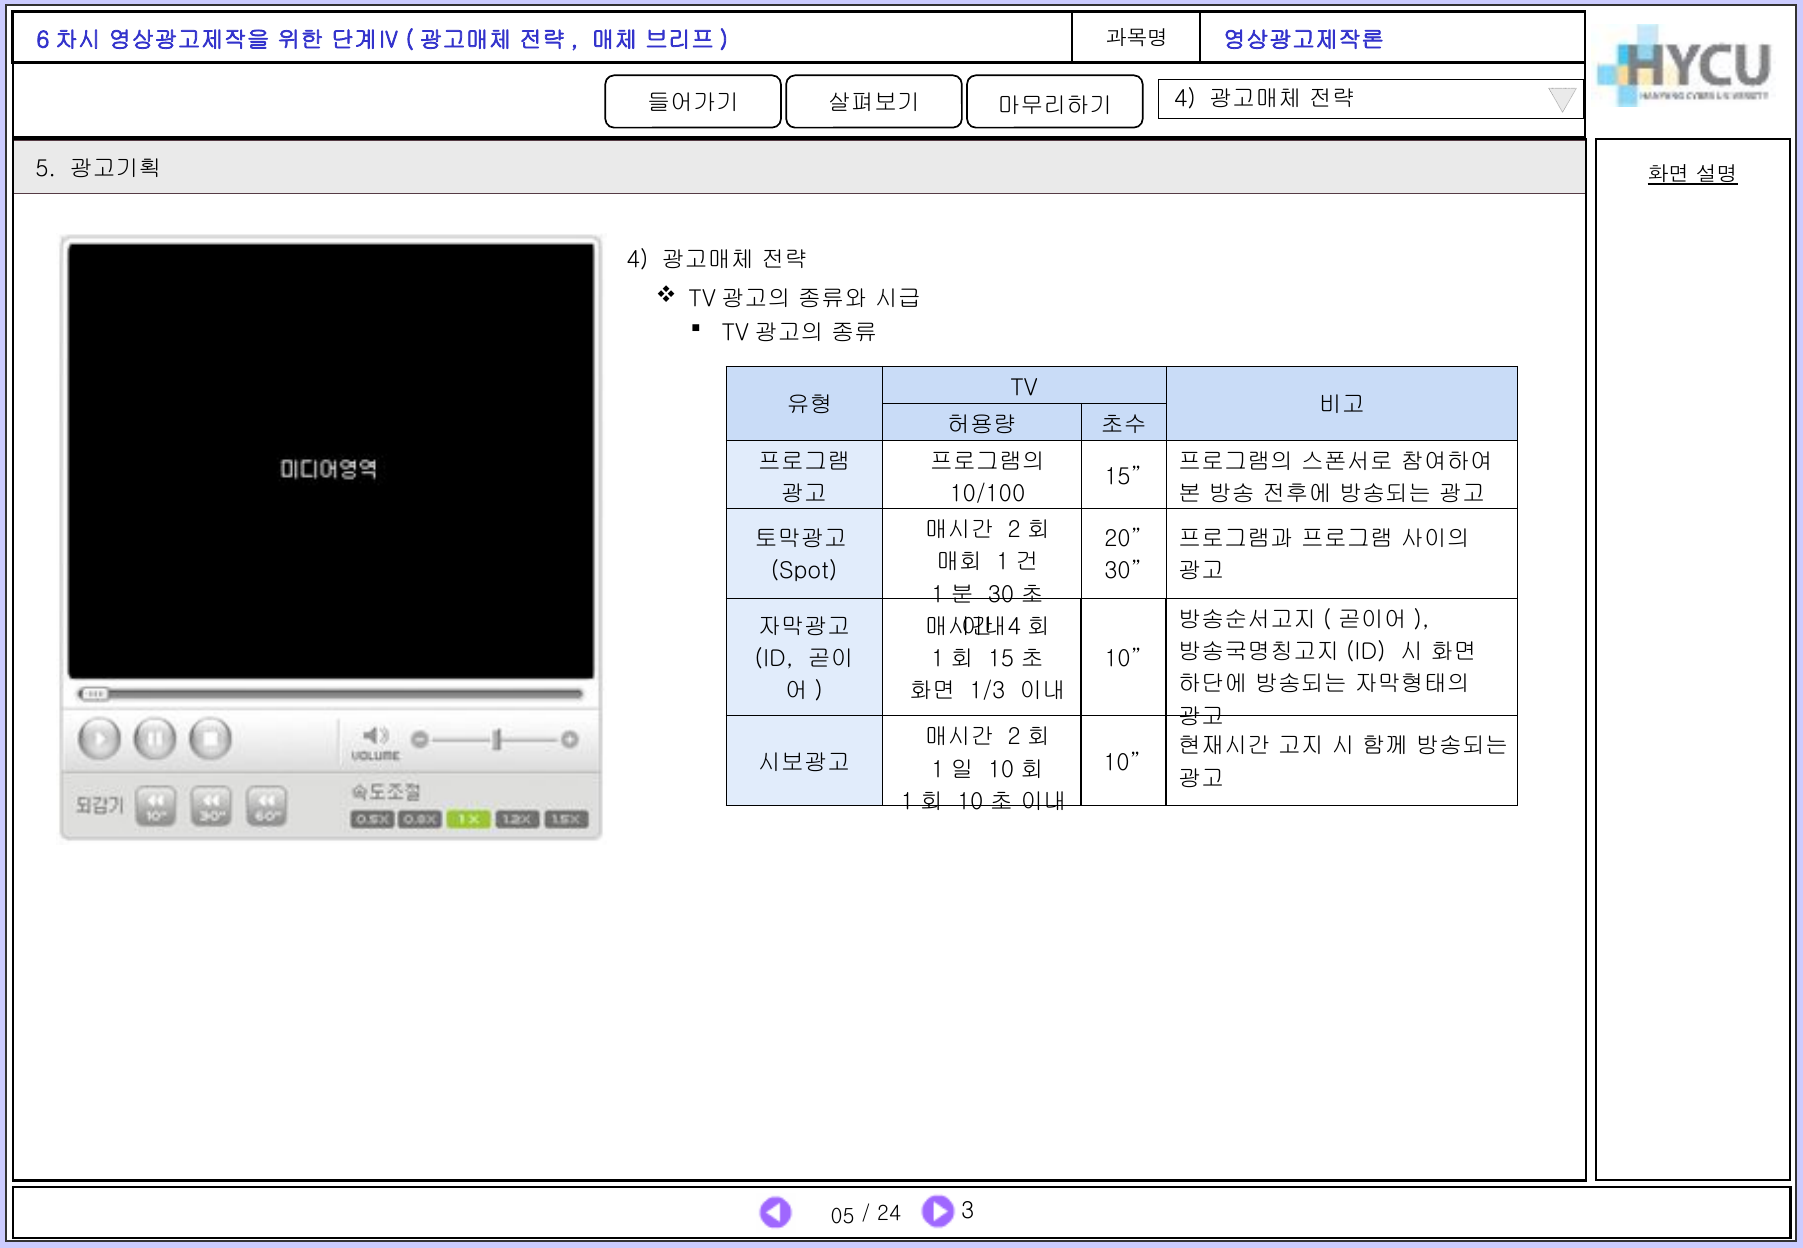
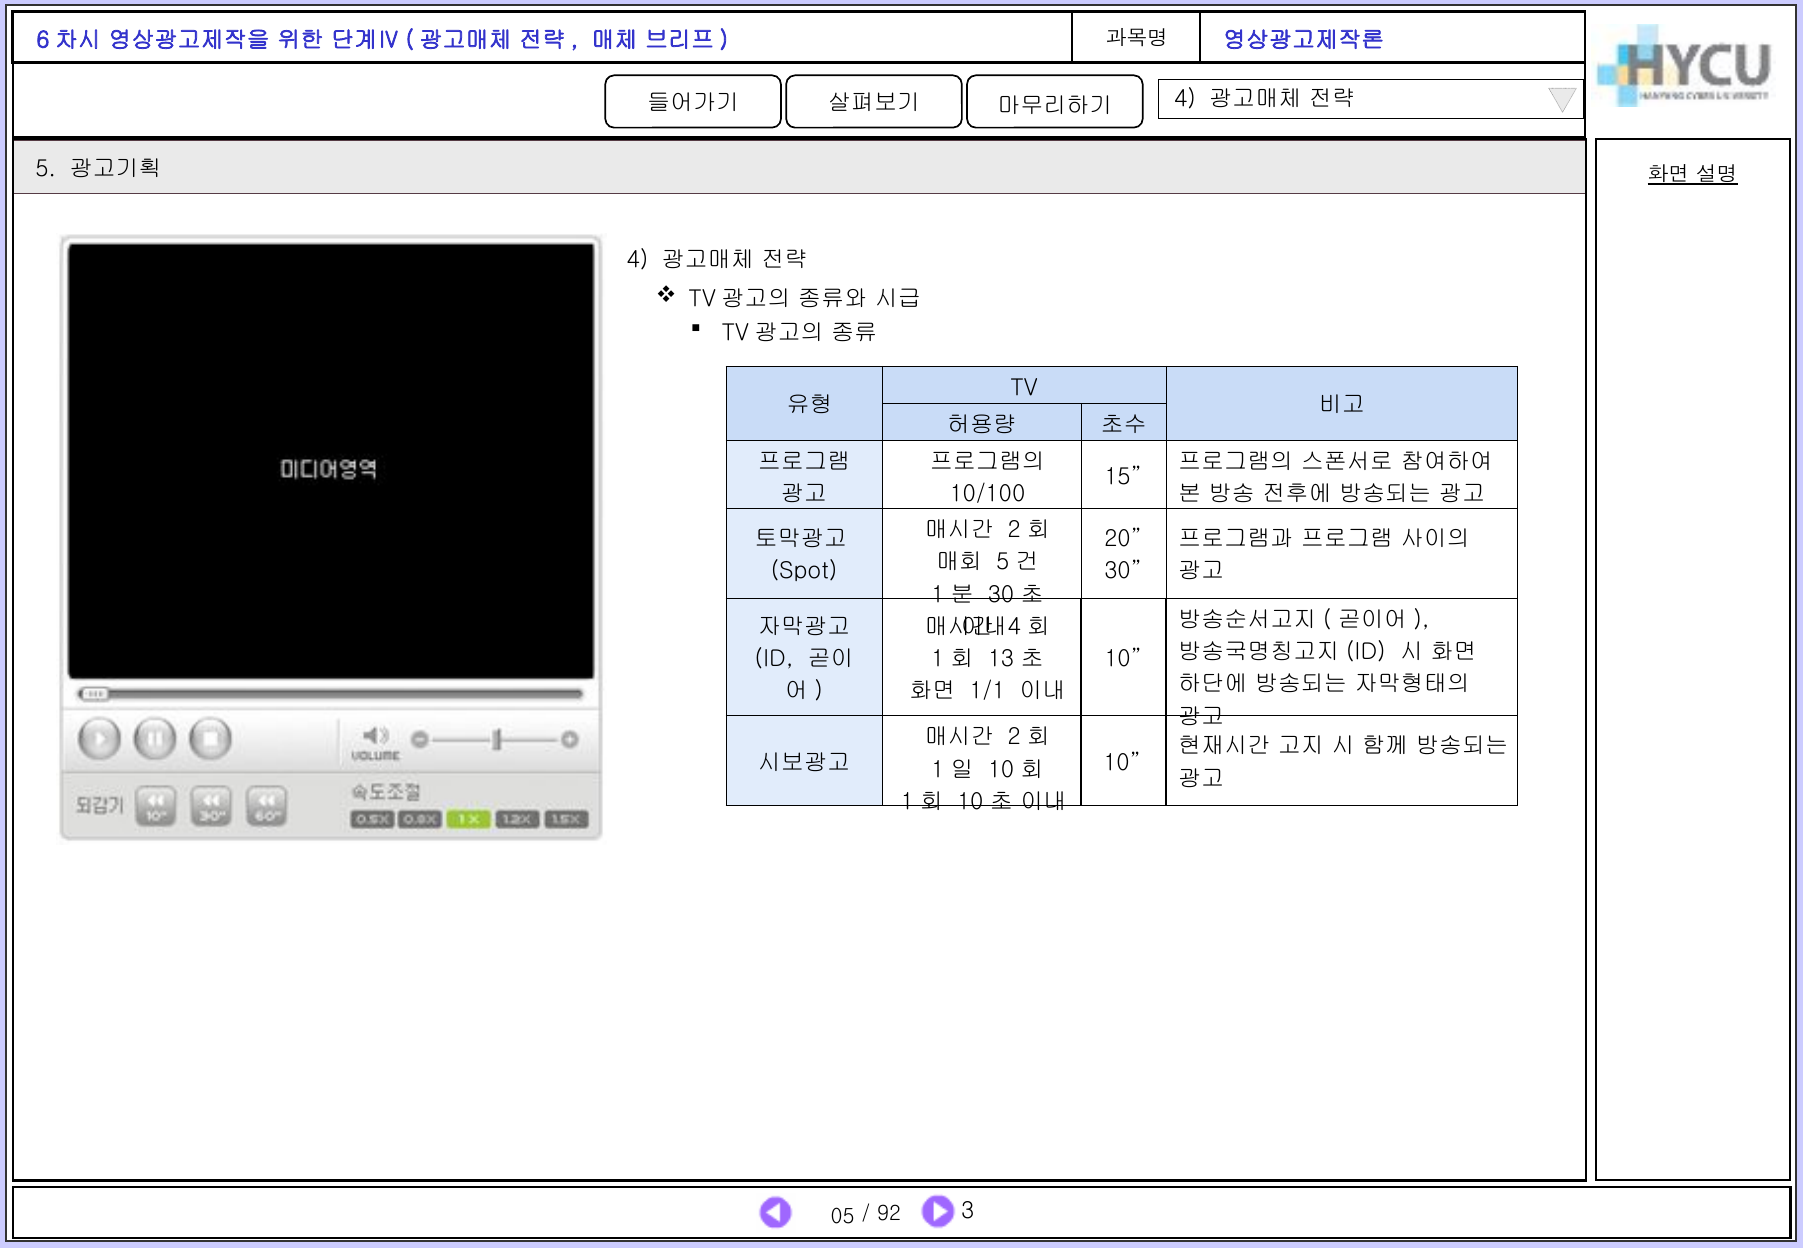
1: 1 -> 5 (1003, 562)
15: 15 -> 13 (1001, 659)
1/3: 1/3 -> 1/1 (987, 691)
24: 24 -> 92 (889, 1214)
